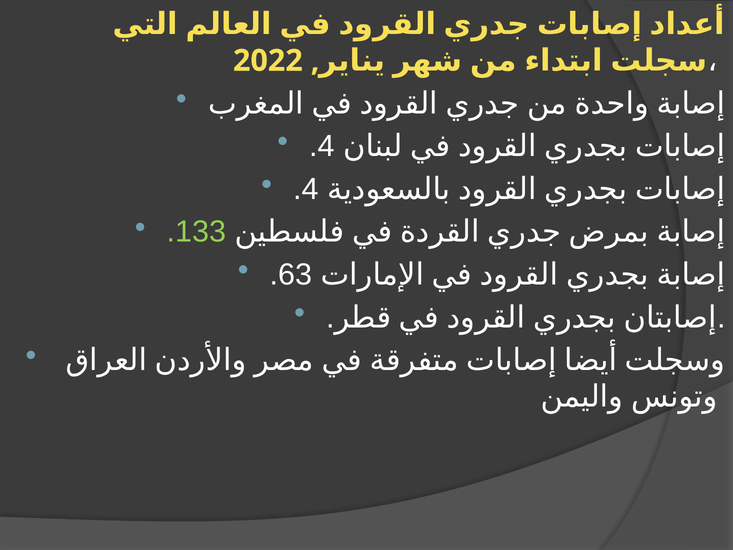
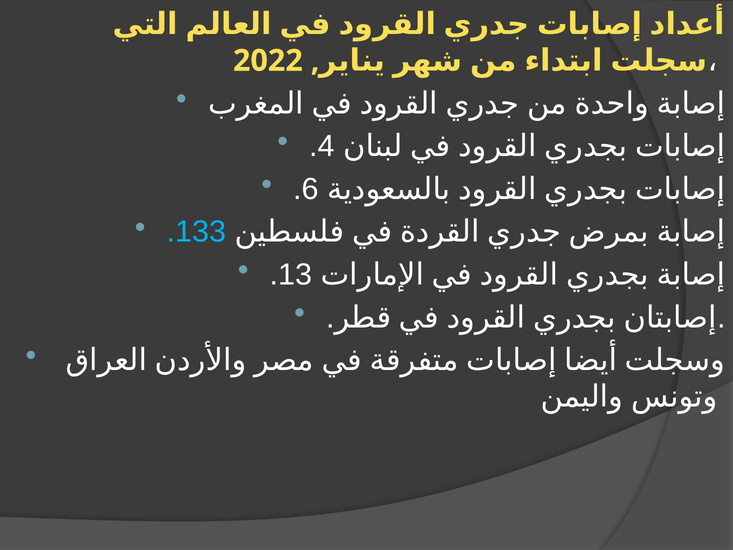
.4: .4 -> .6 (306, 189)
.133 colour: light green -> light blue (197, 232)
.63: .63 -> .13 (291, 275)
